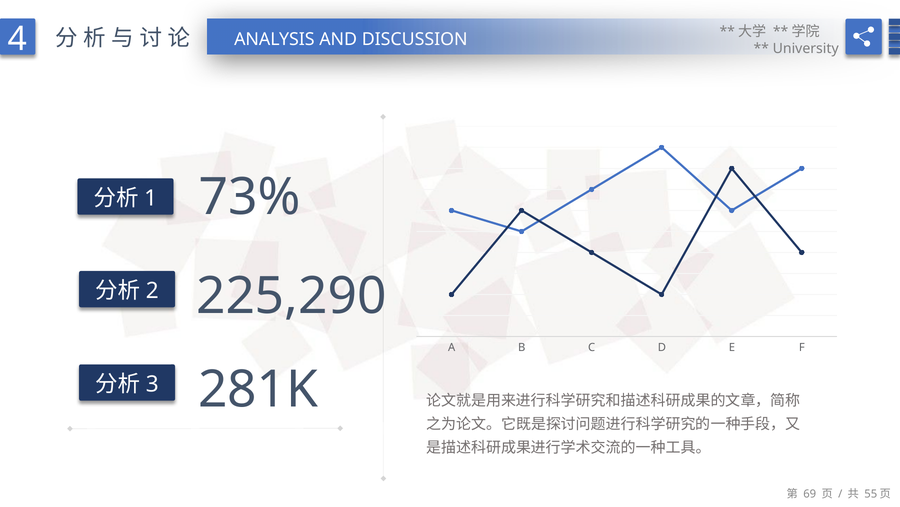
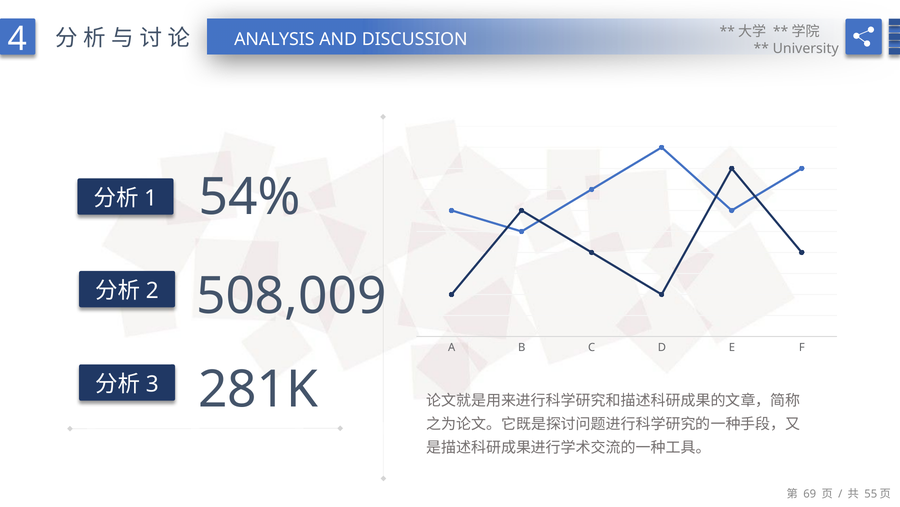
73%: 73% -> 54% (250, 197)
225,290: 225,290 -> 508,009 (291, 296)
